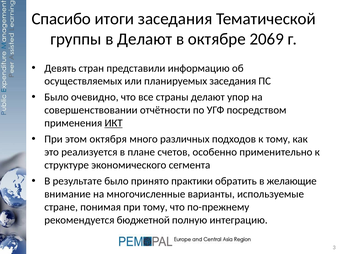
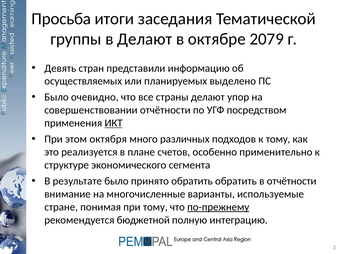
Спасибо: Спасибо -> Просьба (61, 19)
2069: 2069 -> 2079 (267, 39)
планируемых заседания: заседания -> выделено (233, 81)
принято практики: практики -> обратить (192, 181)
в желающие: желающие -> отчётности (292, 181)
по-прежнему underline: none -> present (218, 207)
